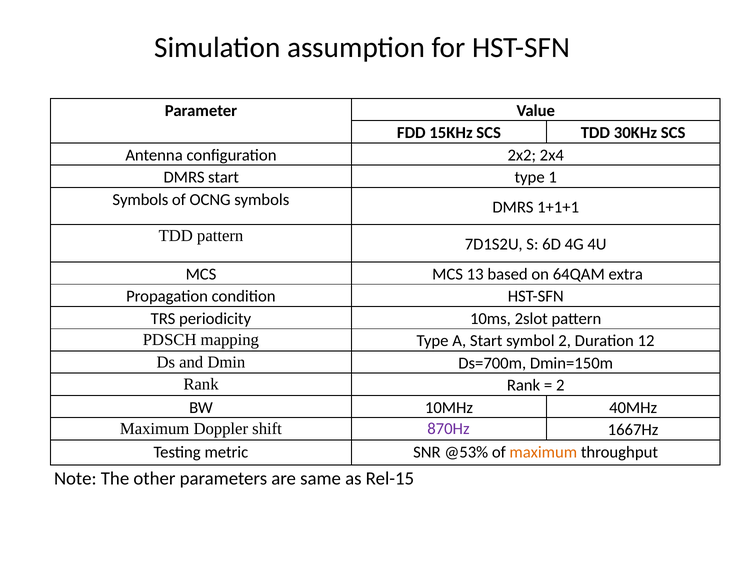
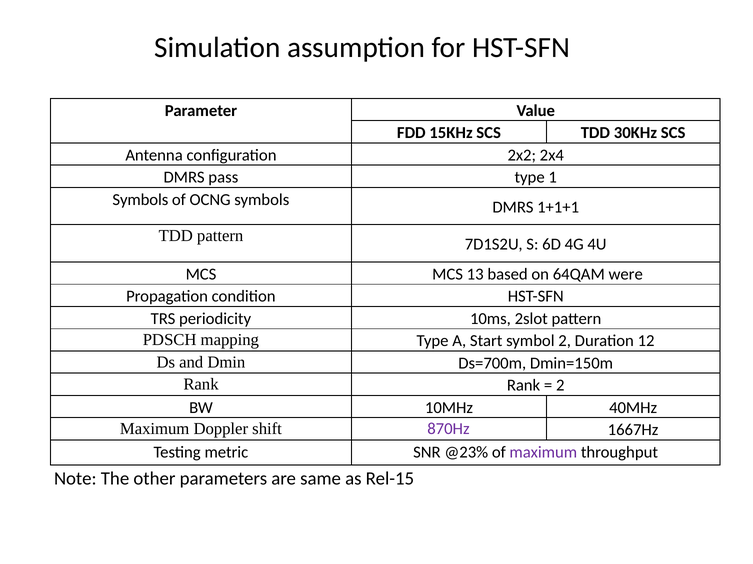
DMRS start: start -> pass (223, 178)
extra: extra -> were (626, 275)
@53%: @53% -> @23% (466, 453)
maximum colour: orange -> purple (543, 453)
